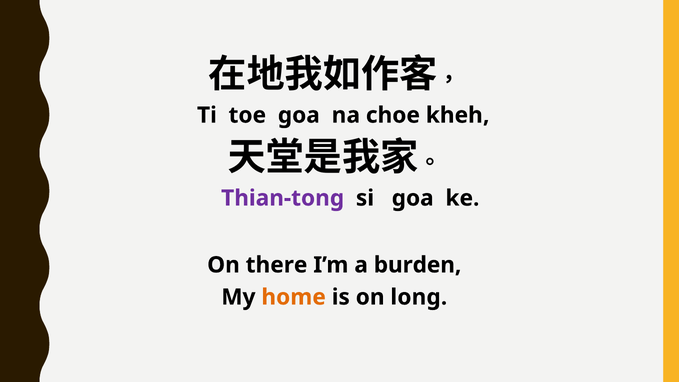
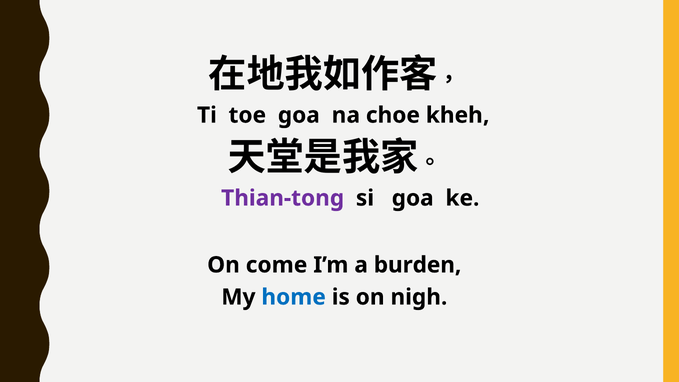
there: there -> come (277, 265)
home colour: orange -> blue (294, 297)
long: long -> nigh (419, 297)
